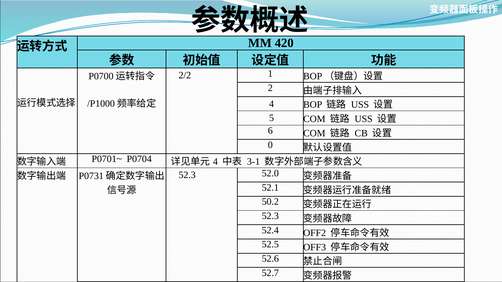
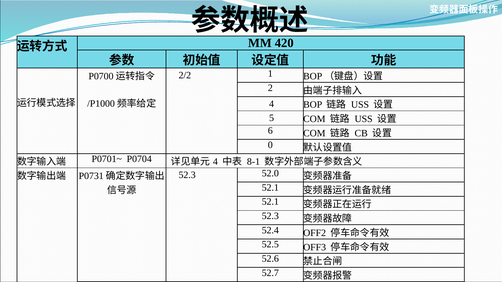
3-1: 3-1 -> 8-1 (253, 162)
50.2: 50.2 -> 52.1 (270, 202)
